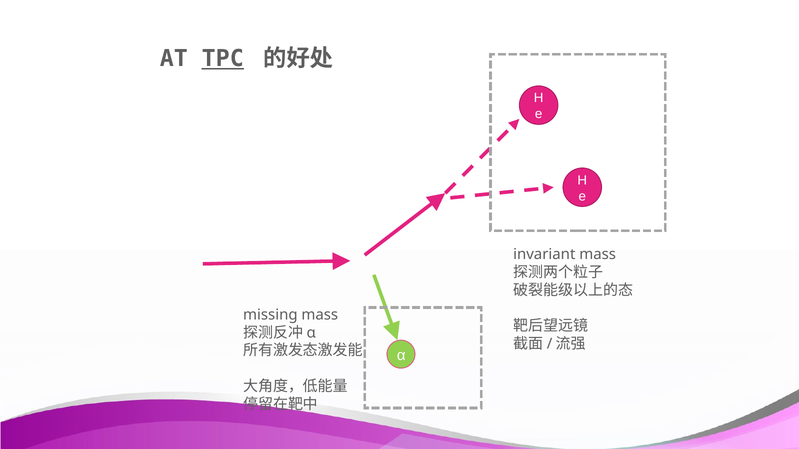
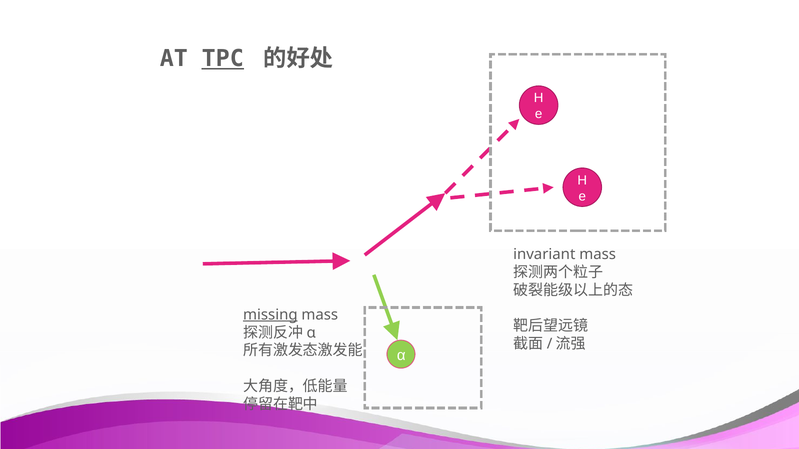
missing underline: none -> present (270, 315)
